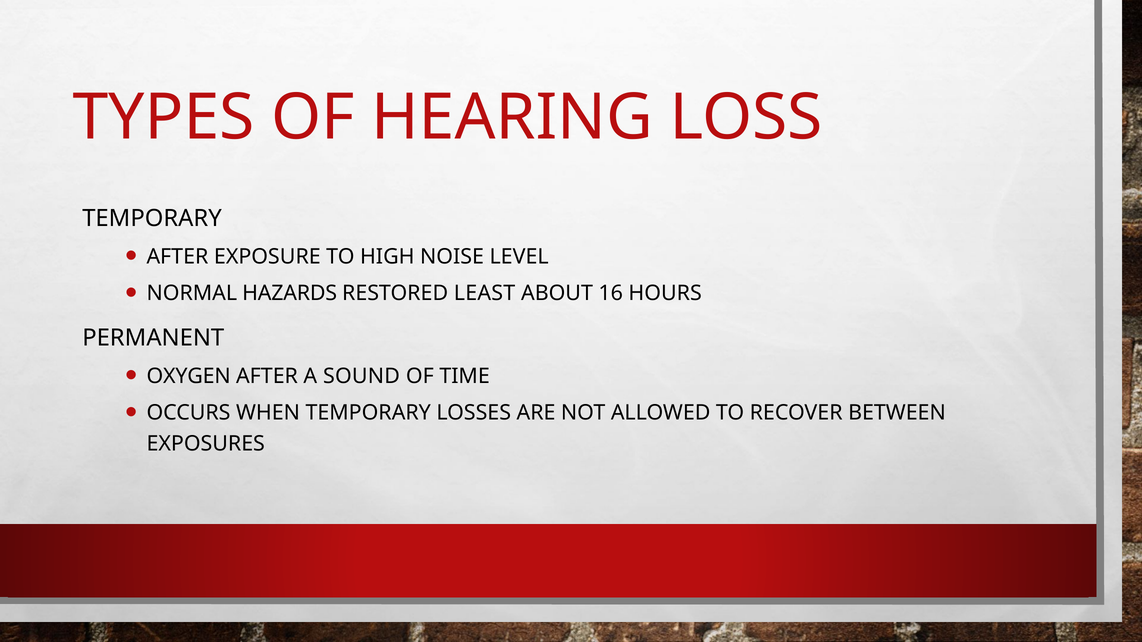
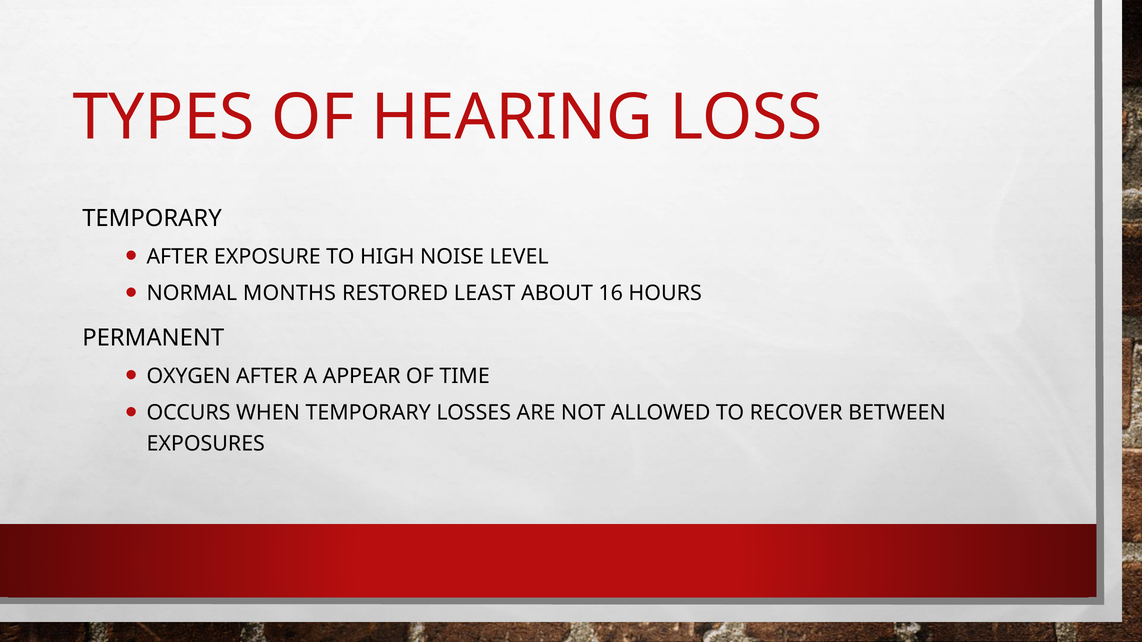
HAZARDS: HAZARDS -> MONTHS (289, 293)
SOUND: SOUND -> APPEAR (362, 376)
